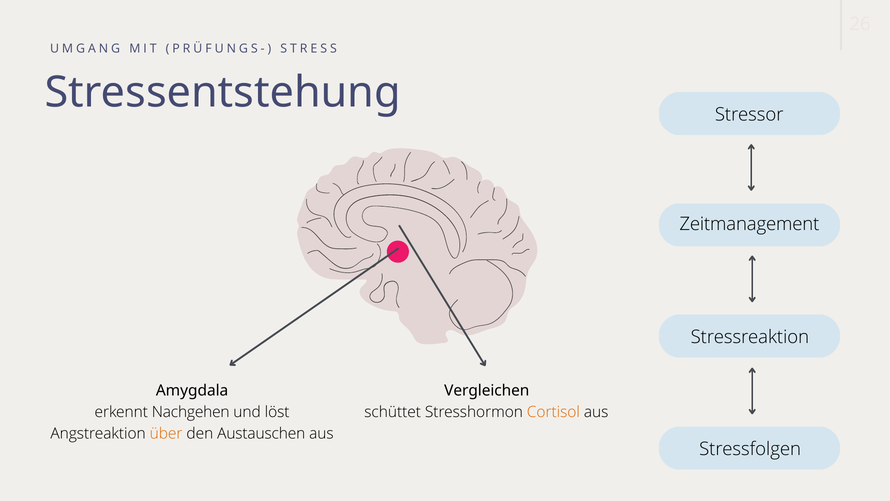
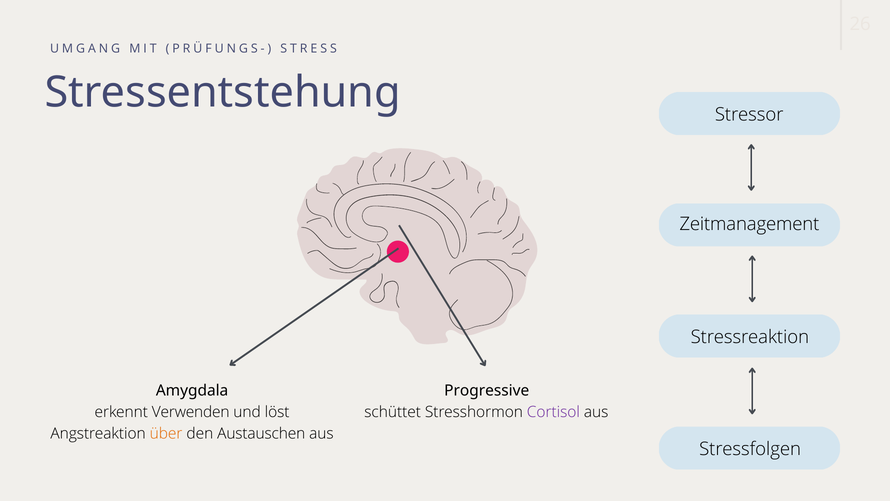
Vergleichen: Vergleichen -> Progressive (487, 390)
Cortisol colour: orange -> purple (553, 412)
Nachgehen: Nachgehen -> Verwenden (191, 412)
